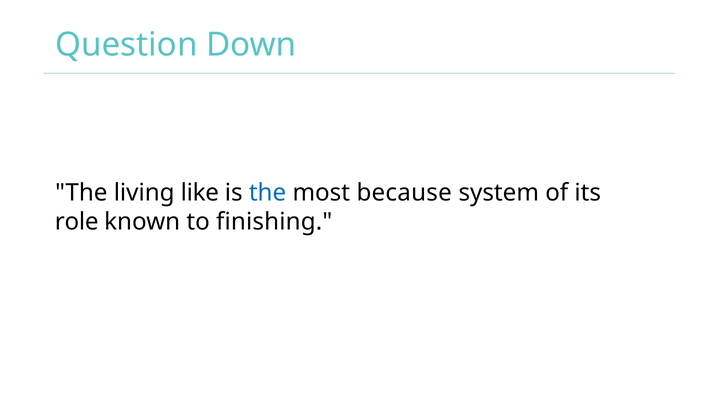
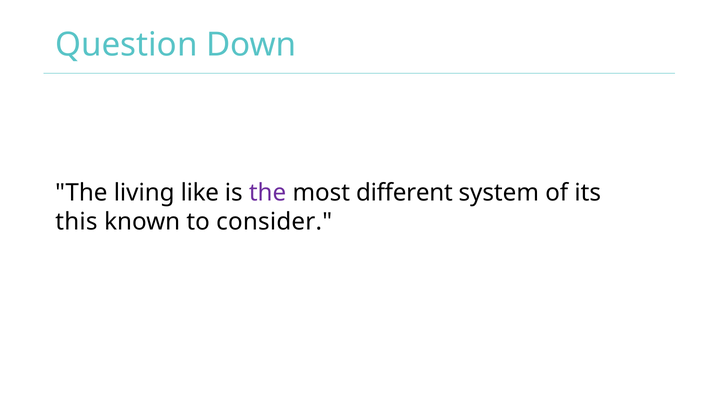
the colour: blue -> purple (268, 193)
because: because -> different (404, 193)
role: role -> this (76, 222)
finishing: finishing -> consider (274, 222)
